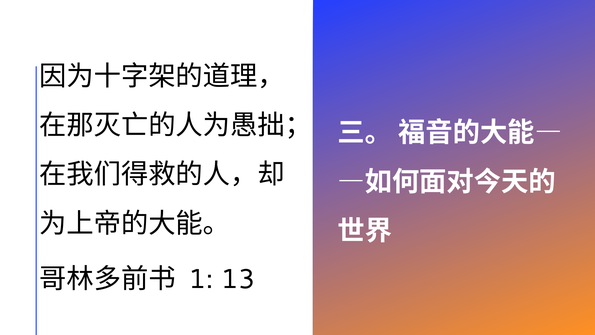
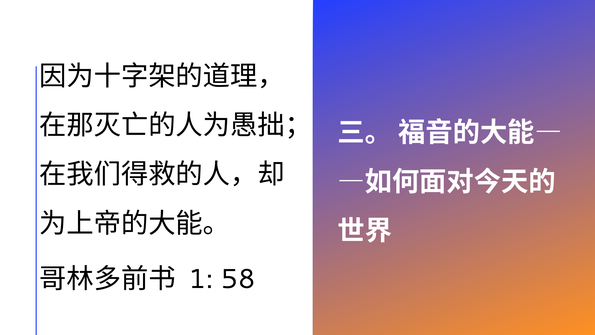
13: 13 -> 58 (238, 279)
